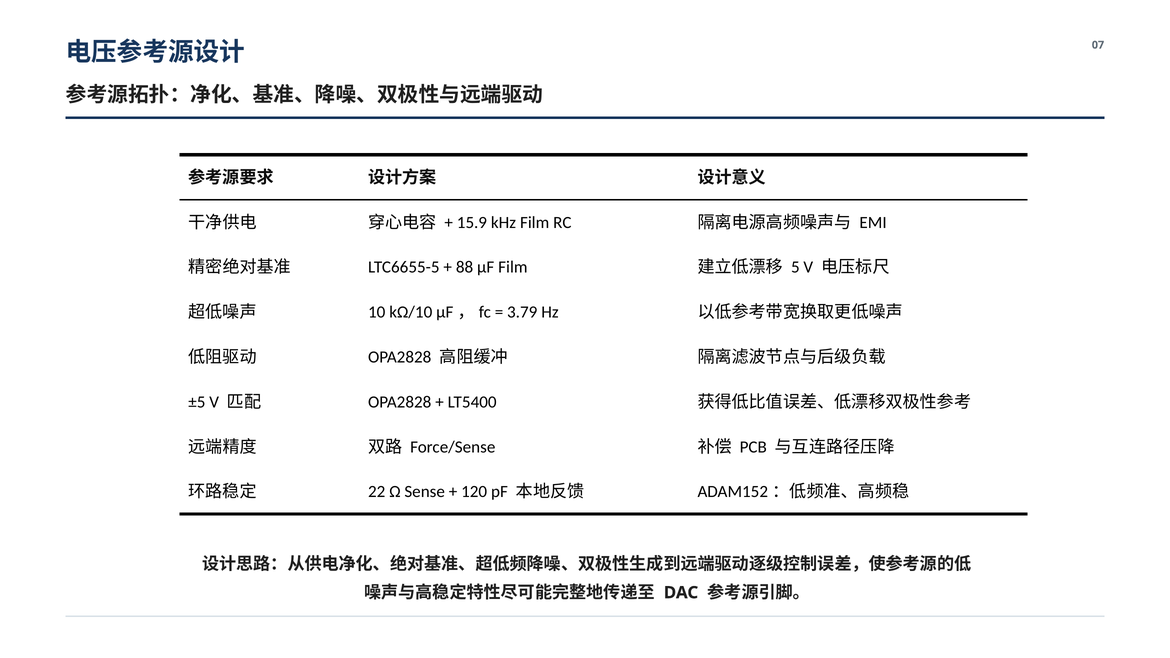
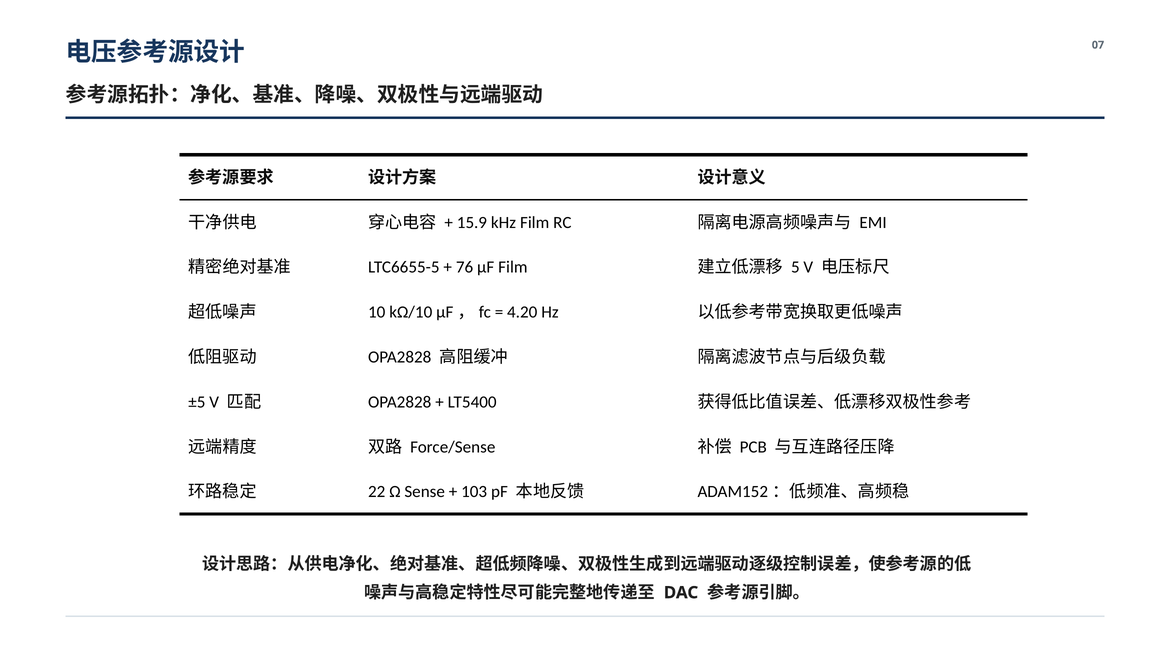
88: 88 -> 76 (465, 267)
3.79: 3.79 -> 4.20 (522, 312)
120: 120 -> 103 (474, 492)
